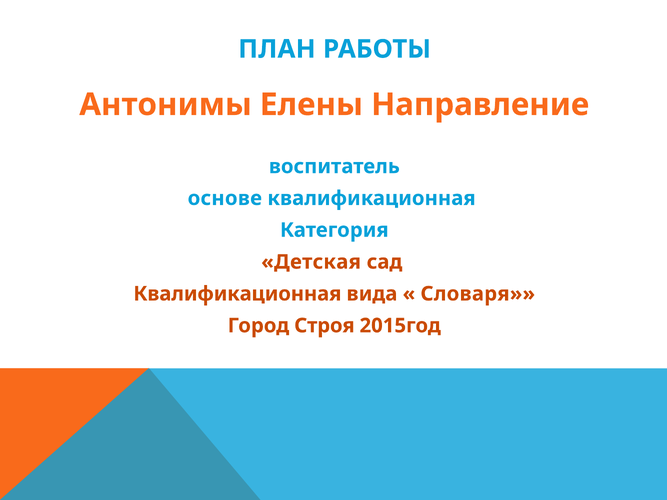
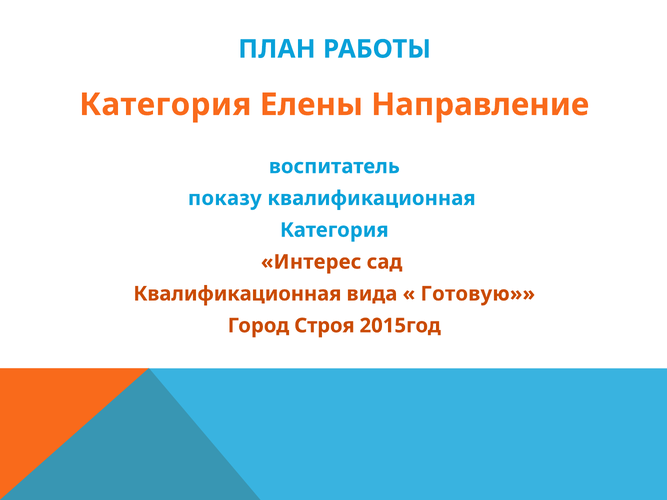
Антонимы: Антонимы -> Категория (165, 105)
основе: основе -> показу (225, 198)
Детская: Детская -> Интерес (311, 262)
Словаря: Словаря -> Готовую (478, 294)
